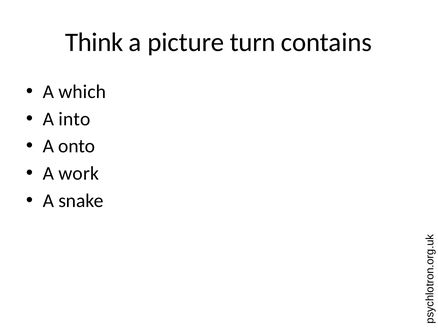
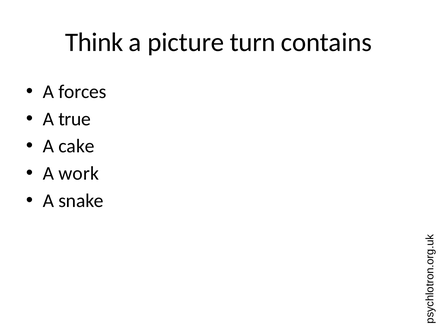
which: which -> forces (82, 92)
into: into -> true (75, 119)
onto: onto -> cake (76, 146)
